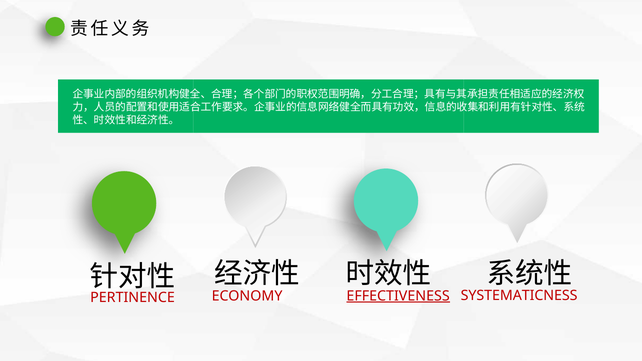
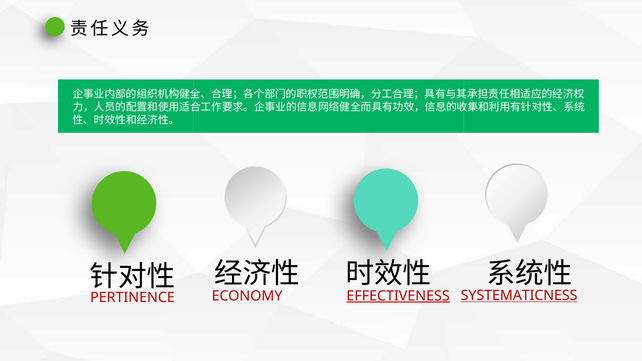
SYSTEMATICNESS underline: none -> present (519, 296)
